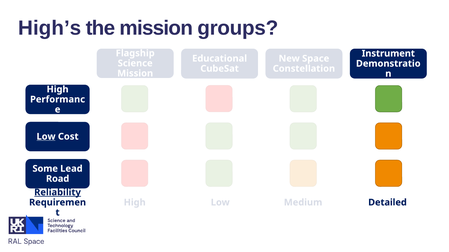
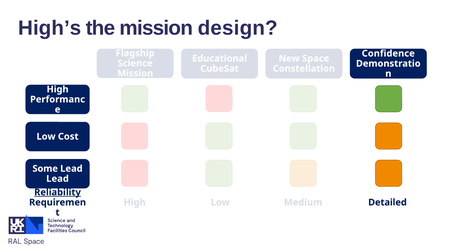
groups: groups -> design (238, 28)
Instrument: Instrument -> Confidence (388, 54)
Low underline: present -> none (46, 137)
Road: Road -> Lead (58, 179)
